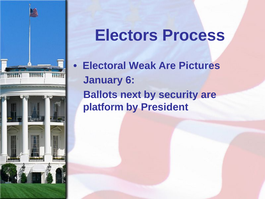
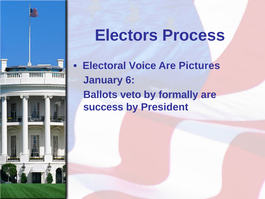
Weak: Weak -> Voice (143, 66)
next: next -> veto (131, 95)
security: security -> formally (178, 95)
platform: platform -> success (103, 107)
